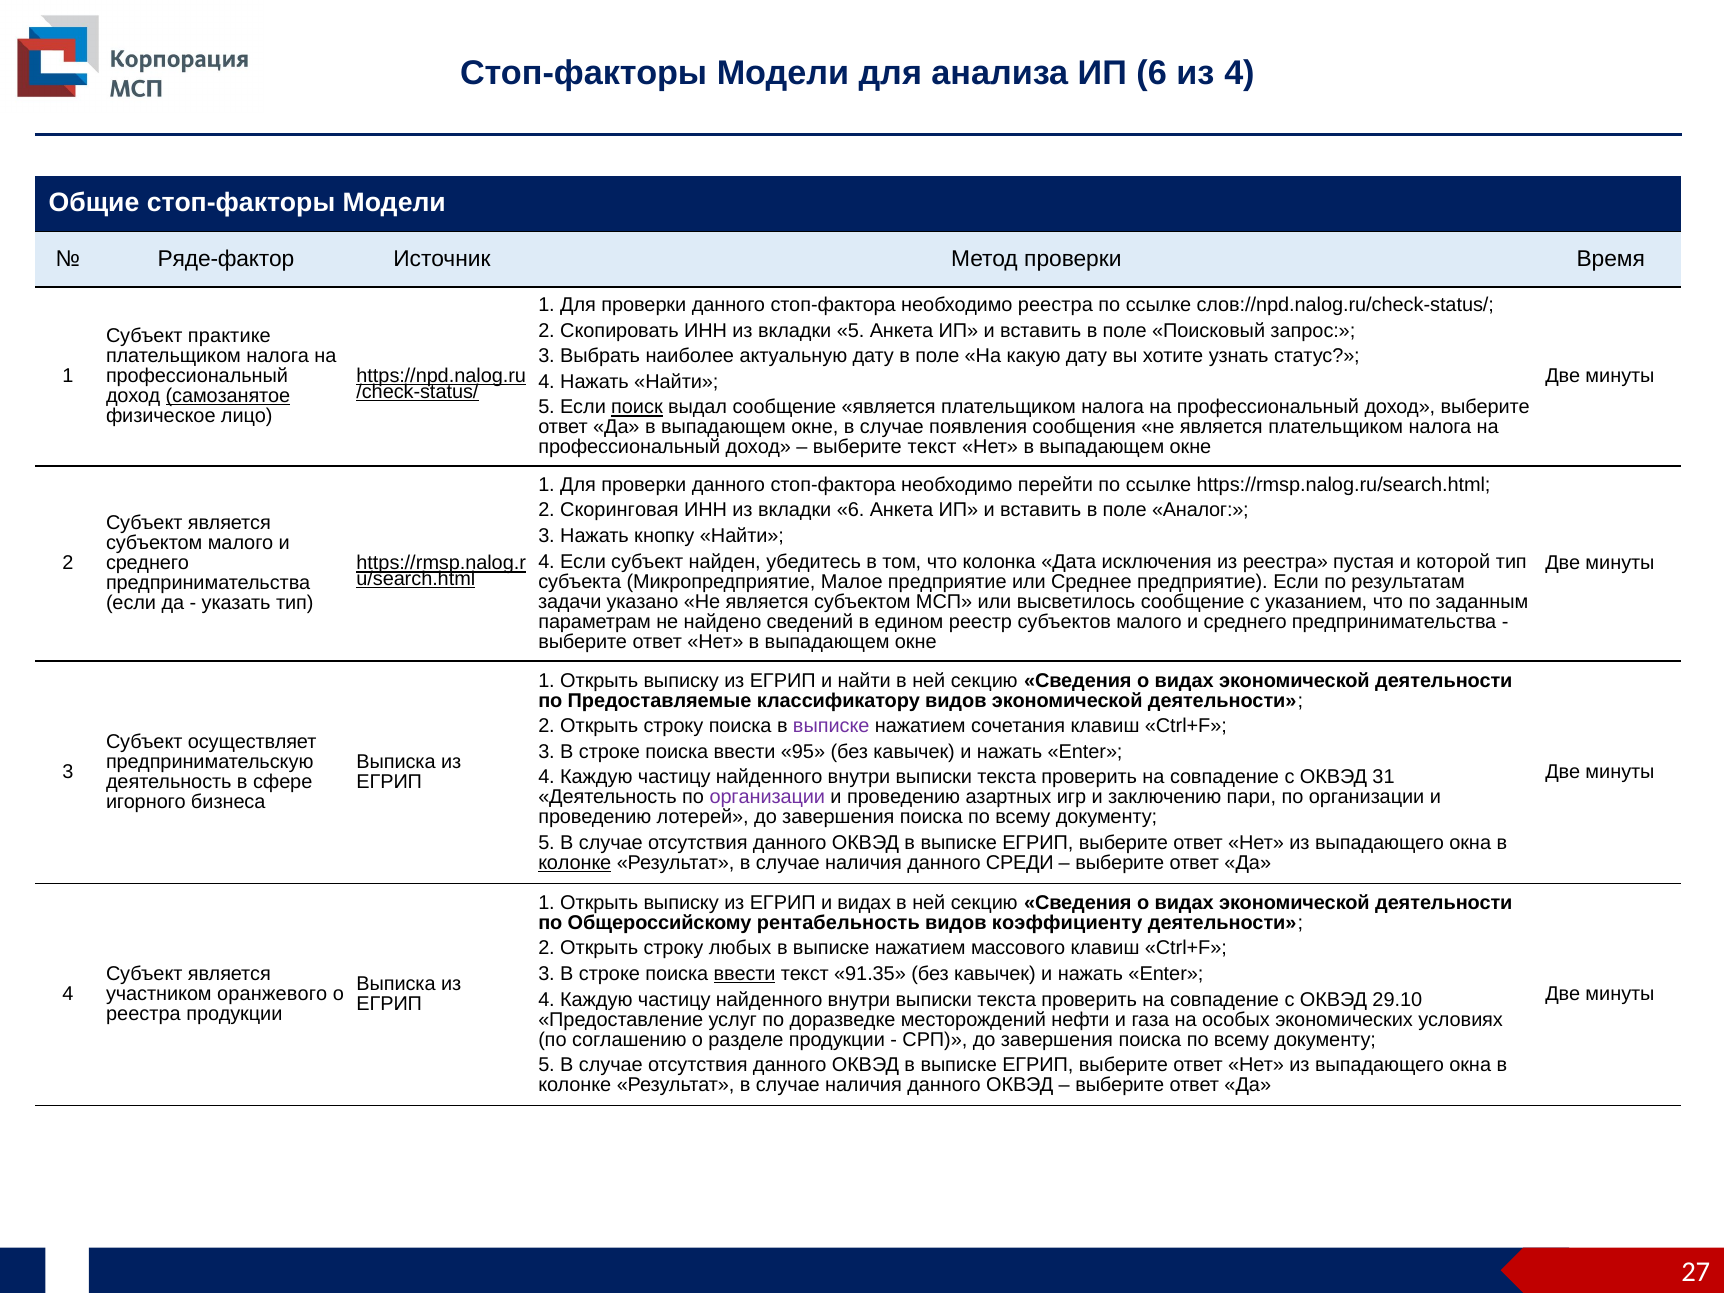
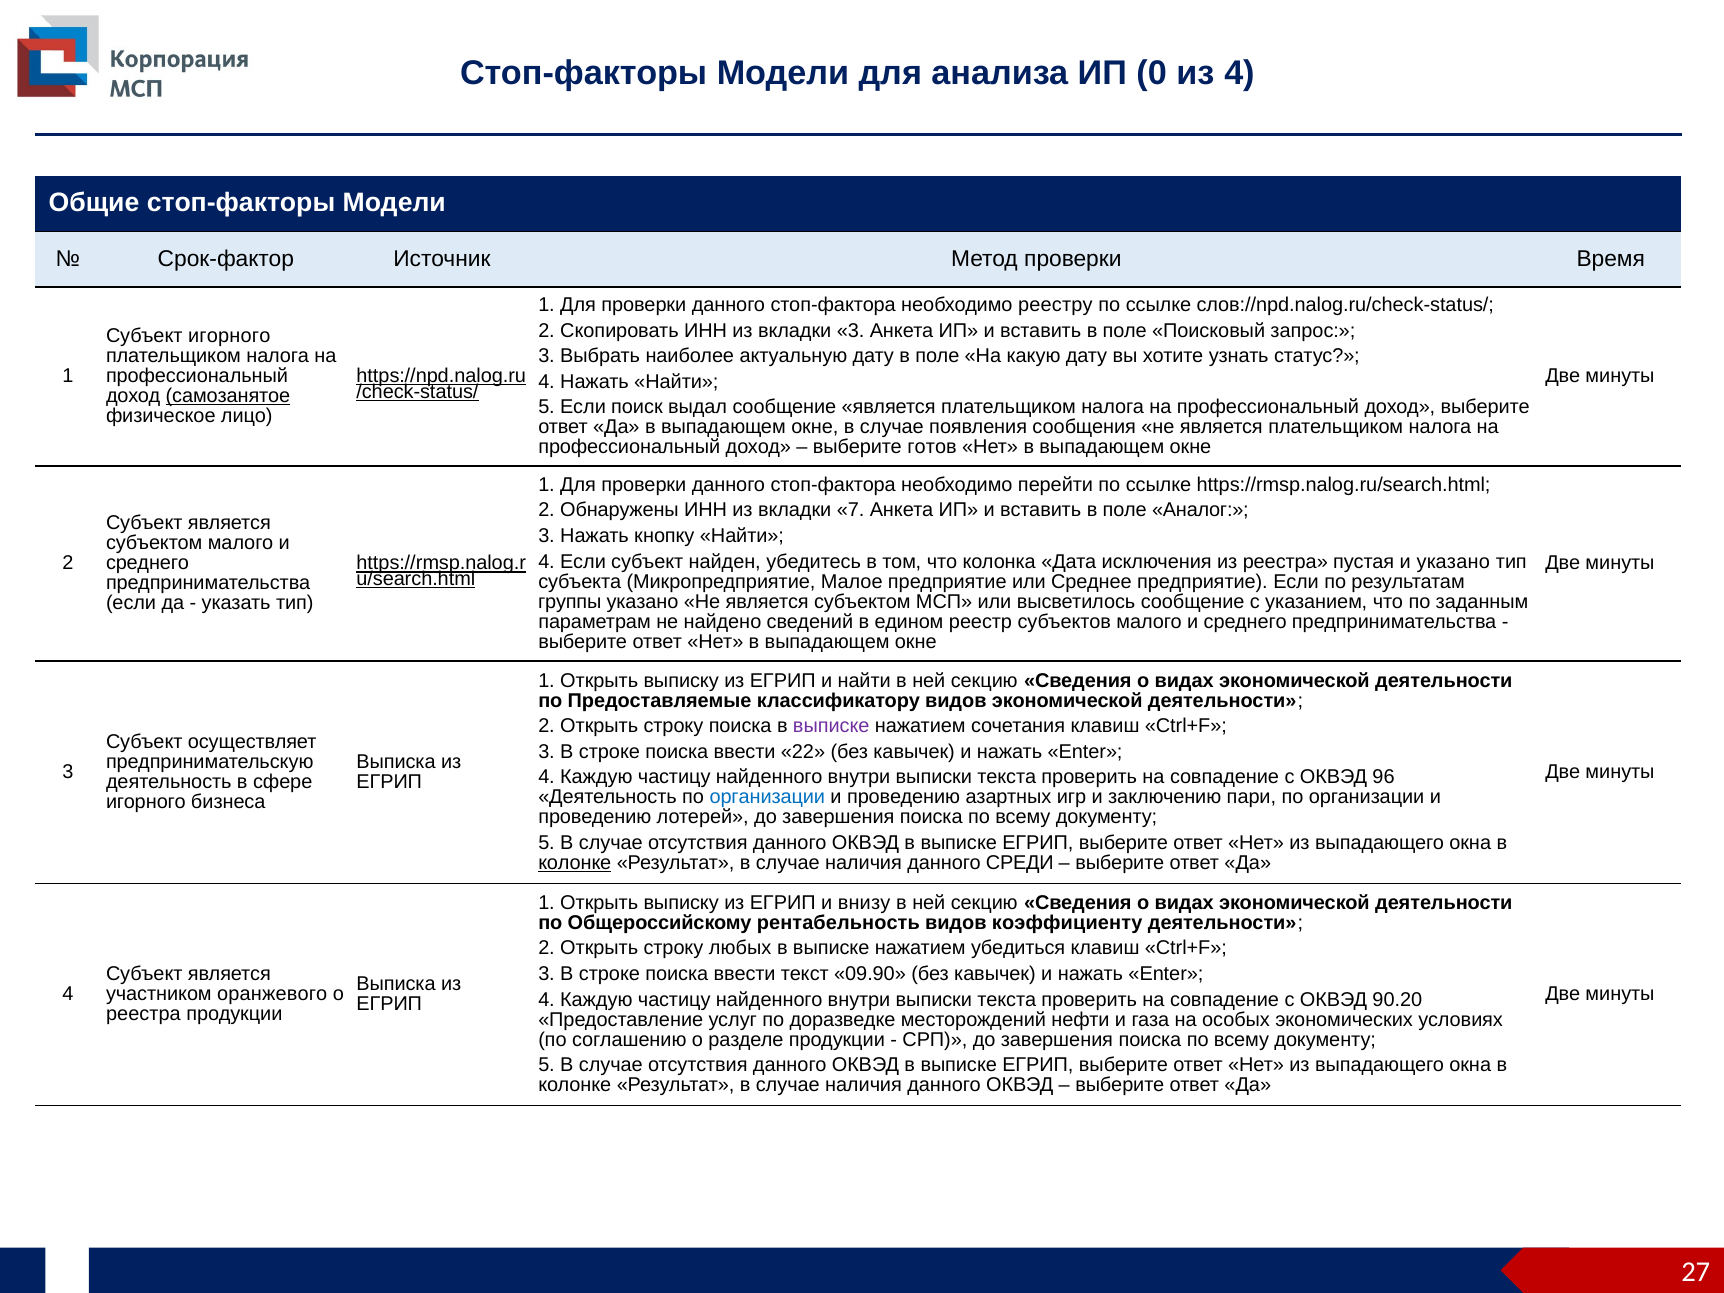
ИП 6: 6 -> 0 (1152, 73)
Ряде-фактор: Ряде-фактор -> Срок-фактор (226, 259)
необходимо реестра: реестра -> реестру (1055, 305)
вкладки 5: 5 -> 3 (851, 331)
Субъект практике: практике -> игорного (229, 336)
поиск underline: present -> none (637, 407)
выберите текст: текст -> готов (932, 447)
Скоринговая: Скоринговая -> Обнаружены (619, 510)
вкладки 6: 6 -> 7 (851, 510)
и которой: которой -> указано (1453, 562)
задачи: задачи -> группы (570, 602)
95: 95 -> 22 (803, 752)
31: 31 -> 96 (1384, 777)
организации colour: purple -> blue (767, 797)
и видах: видах -> внизу (864, 903)
массового: массового -> убедиться (1018, 948)
ввести underline: present -> none (745, 974)
91.35: 91.35 -> 09.90 (870, 974)
29.10: 29.10 -> 90.20 (1397, 1000)
